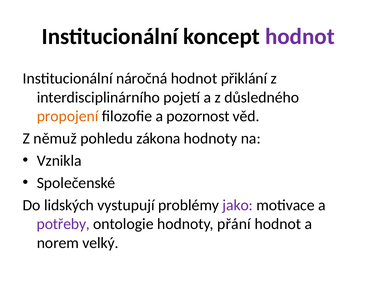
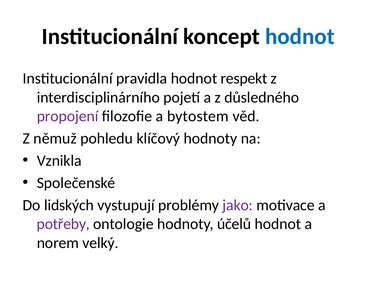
hodnot colour: purple -> blue (300, 36)
náročná: náročná -> pravidla (142, 78)
přiklání: přiklání -> respekt (244, 78)
propojení colour: orange -> purple (68, 116)
pozornost: pozornost -> bytostem (198, 116)
zákona: zákona -> klíčový (158, 138)
přání: přání -> účelů (234, 224)
